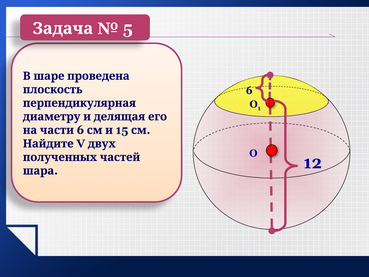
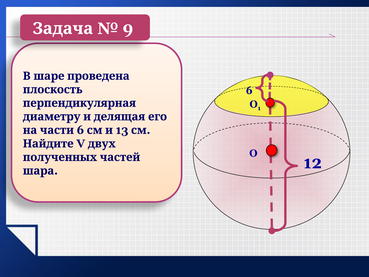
5: 5 -> 9 (128, 29)
15: 15 -> 13 (122, 130)
